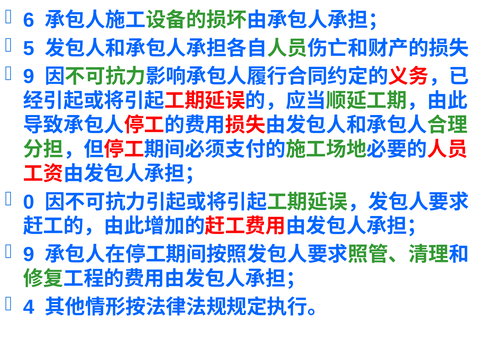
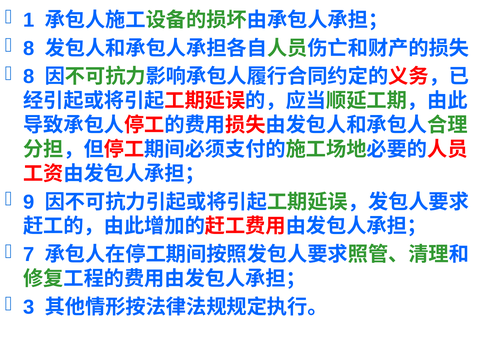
6: 6 -> 1 (29, 20)
5: 5 -> 8 (29, 48)
9: 9 -> 8 (29, 77)
0: 0 -> 9 (29, 202)
9: 9 -> 7 (29, 254)
4: 4 -> 3 (29, 307)
